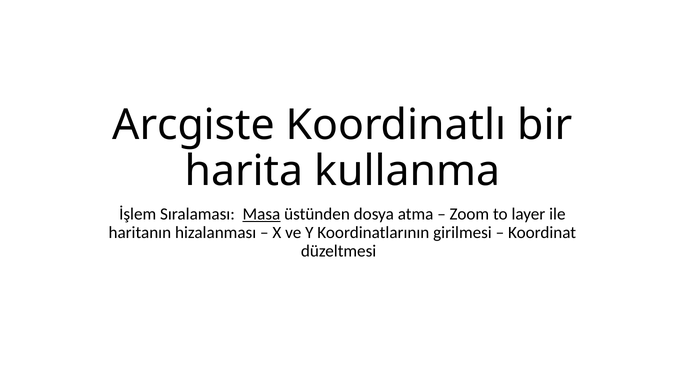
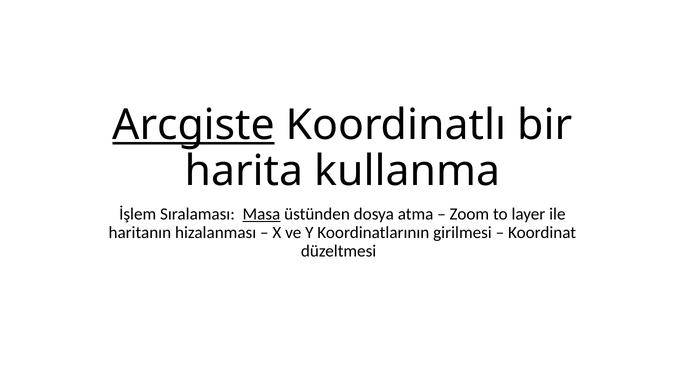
Arcgiste underline: none -> present (194, 125)
